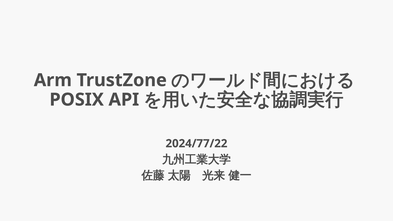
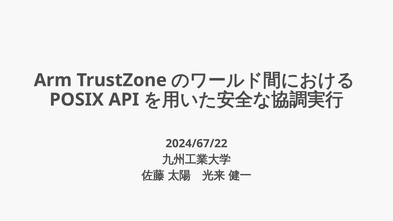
2024/77/22: 2024/77/22 -> 2024/67/22 (196, 144)
